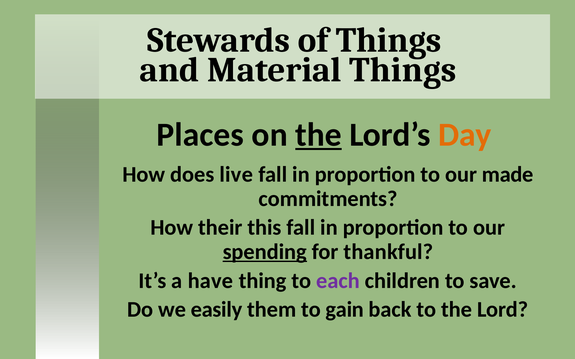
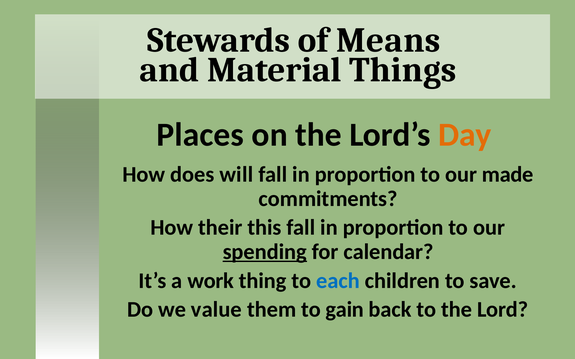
of Things: Things -> Means (388, 40)
the underline: present -> none (318, 135)
live: live -> will (236, 175)
thankful: thankful -> calendar (389, 252)
have: have -> work (211, 281)
each colour: purple -> blue (338, 281)
easily: easily -> value (216, 310)
